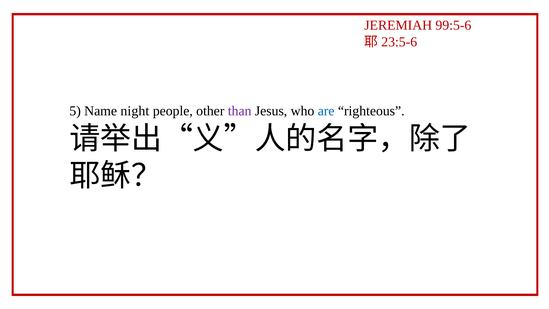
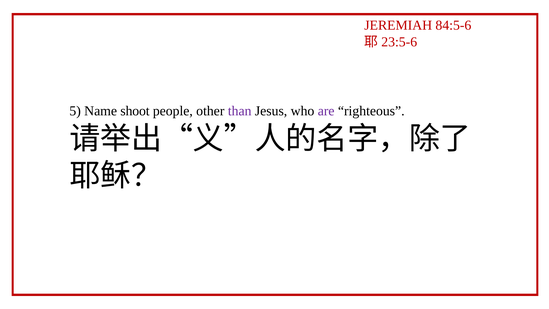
99:5-6: 99:5-6 -> 84:5-6 (453, 25)
night: night -> shoot (135, 111)
are colour: blue -> purple (326, 111)
